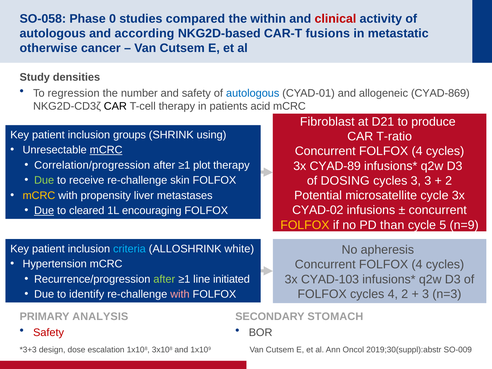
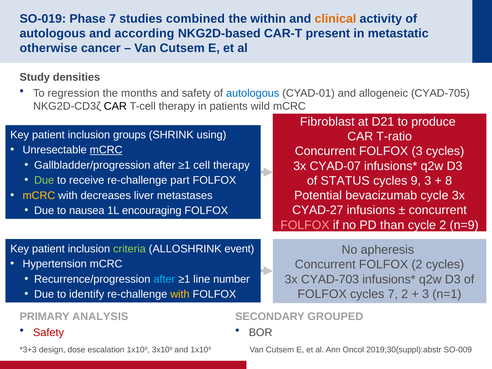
SO-058: SO-058 -> SO-019 (43, 19)
Phase 0: 0 -> 7 (113, 19)
compared: compared -> combined (195, 19)
clinical colour: red -> orange (335, 19)
fusions: fusions -> present (328, 33)
number: number -> months (139, 93)
CYAD-869: CYAD-869 -> CYAD-705 (440, 93)
acid: acid -> wild (260, 106)
4: 4 -> 3 (417, 151)
Correlation/progression: Correlation/progression -> Gallbladder/progression (92, 165)
plot: plot -> cell (202, 165)
CYAD-89: CYAD-89 -> CYAD-07 (335, 166)
skin: skin -> part (180, 180)
DOSING: DOSING -> STATUS (345, 181)
cycles 3: 3 -> 9 (416, 181)
2: 2 -> 8 (449, 181)
microsatellite: microsatellite -> bevacizumab (381, 195)
propensity: propensity -> decreases (106, 196)
CYAD-02: CYAD-02 -> CYAD-27 (318, 210)
Due underline: present -> none (44, 211)
cleared: cleared -> nausea (87, 211)
FOLFOX colour: yellow -> pink (305, 225)
cycle 5: 5 -> 2 (443, 225)
criteria colour: light blue -> light green (129, 249)
white: white -> event (239, 249)
4: 4 -> 2 (417, 265)
after colour: light green -> light blue (164, 279)
initiated: initiated -> number (231, 279)
CYAD-103: CYAD-103 -> CYAD-703 (330, 279)
cycles 4: 4 -> 7 (393, 294)
n=3: n=3 -> n=1 (447, 294)
with colour: pink -> yellow (180, 294)
STOMACH: STOMACH -> GROUPED (335, 317)
